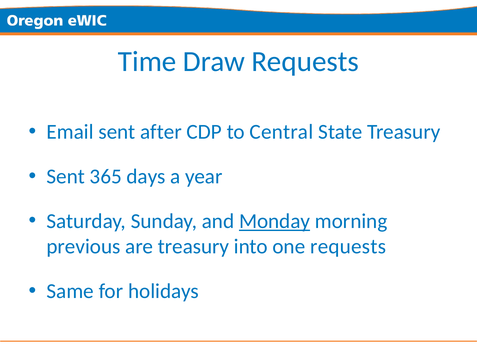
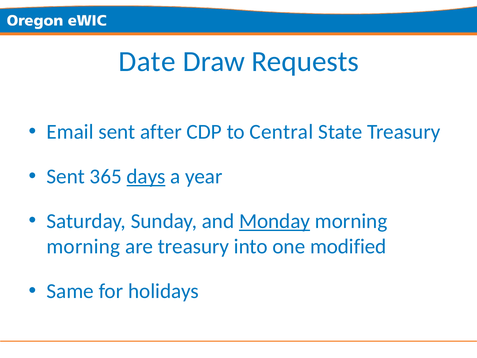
Time: Time -> Date (147, 62)
days underline: none -> present (146, 176)
previous: previous -> morning (83, 246)
one requests: requests -> modified (348, 246)
